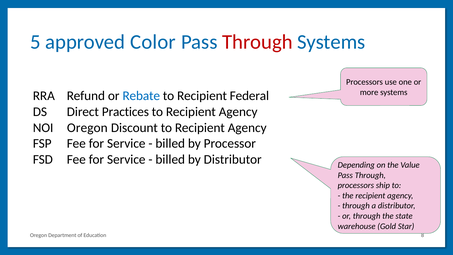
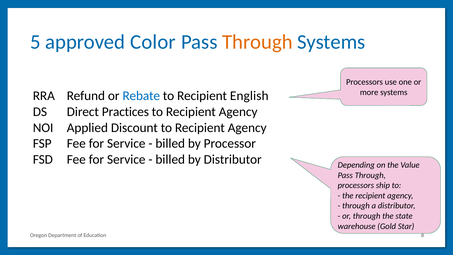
Through colour: red -> orange (257, 42)
Federal: Federal -> English (249, 96)
NOI Oregon: Oregon -> Applied (87, 128)
